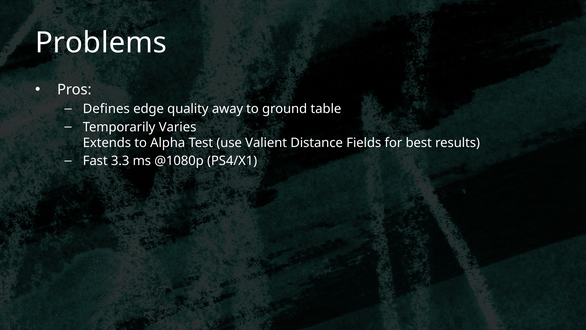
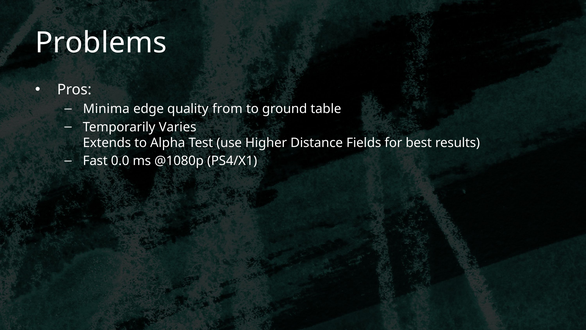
Defines: Defines -> Minima (106, 109)
away: away -> from (227, 109)
Valient: Valient -> Higher (266, 143)
3.3: 3.3 -> 0.0 (120, 161)
